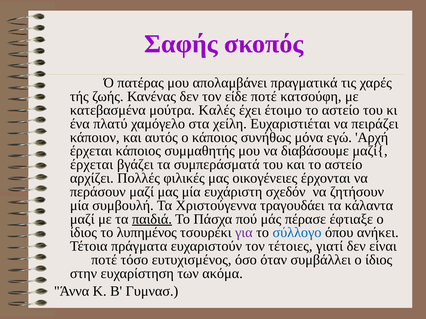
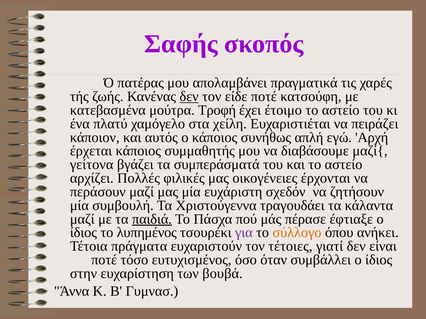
δεν underline: none -> present (189, 97)
Καλές: Καλές -> Τροφή (217, 110)
μόνα: μόνα -> απλή (309, 138)
έρχεται: έρχεται -> γείτονα (92, 165)
σύλλογο colour: blue -> orange (297, 233)
ακόμα: ακόμα -> βουβά (223, 274)
